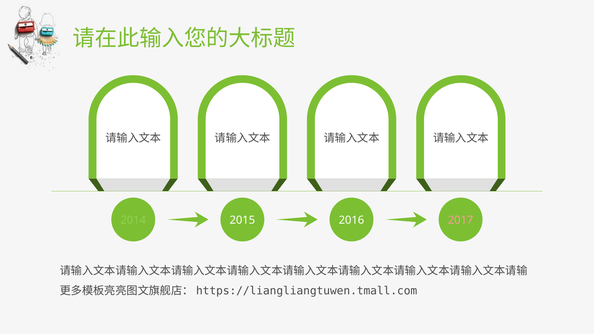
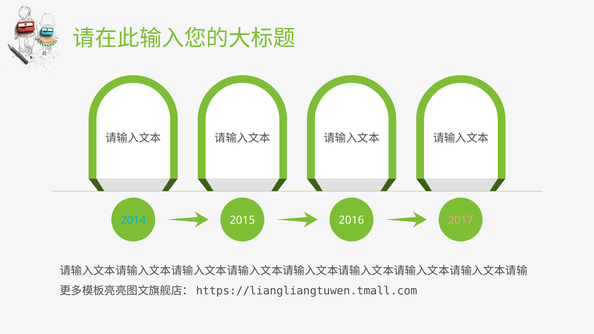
2014 colour: light green -> light blue (133, 220)
